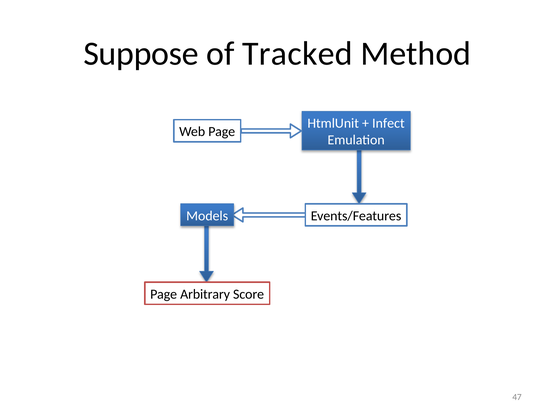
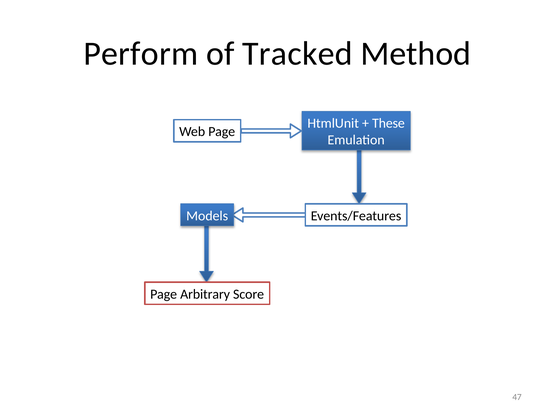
Suppose: Suppose -> Perform (141, 54)
Infect: Infect -> These (388, 123)
